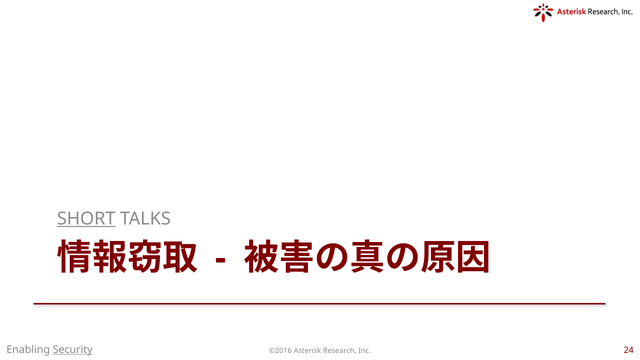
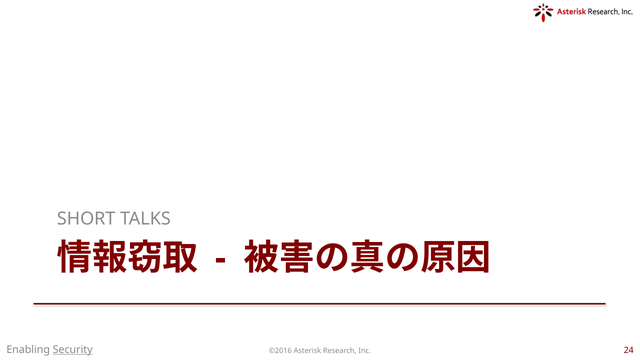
SHORT underline: present -> none (86, 219)
